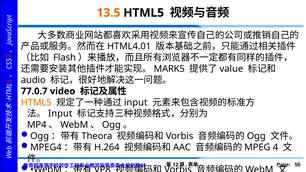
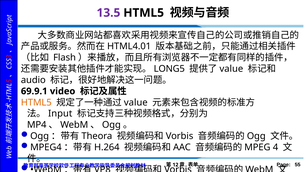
13.5 colour: orange -> purple (108, 13)
MARK5: MARK5 -> LONG5 (169, 69)
77.0.7: 77.0.7 -> 69.9.1 (34, 91)
input: input -> value (136, 102)
